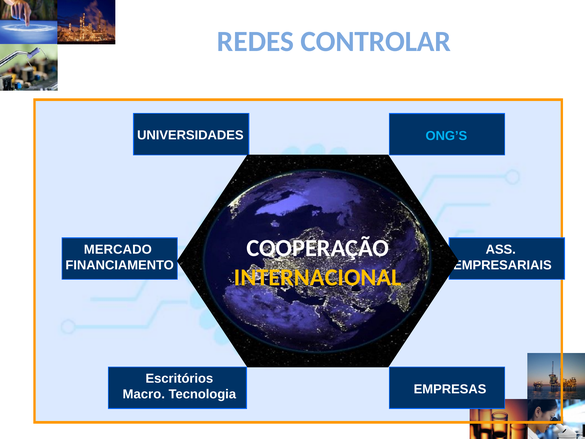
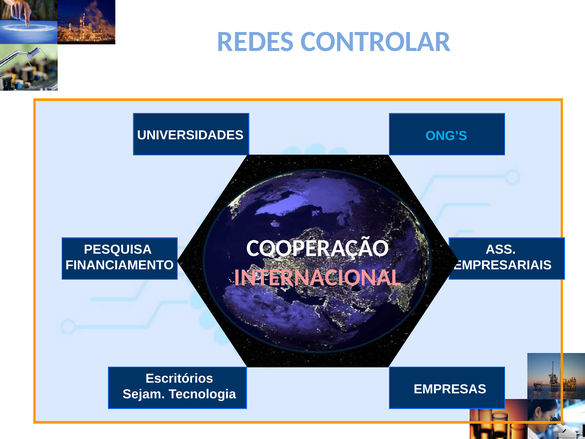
MERCADO: MERCADO -> PESQUISA (118, 249)
INTERNACIONAL colour: yellow -> pink (318, 277)
Macro: Macro -> Sejam (144, 394)
